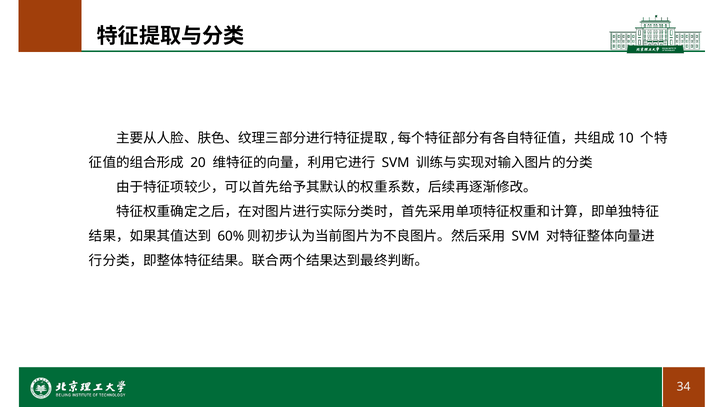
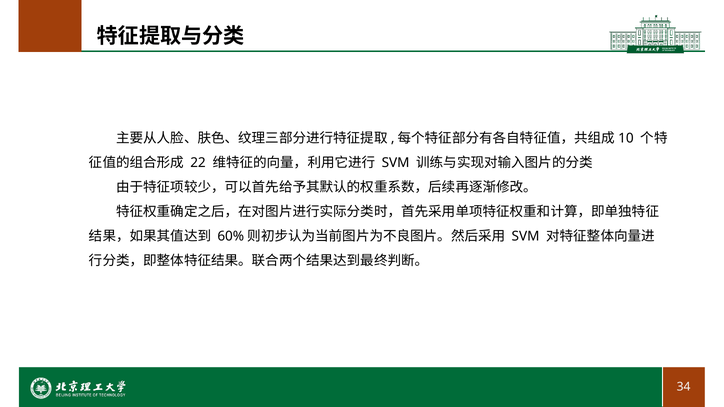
20: 20 -> 22 (198, 163)
